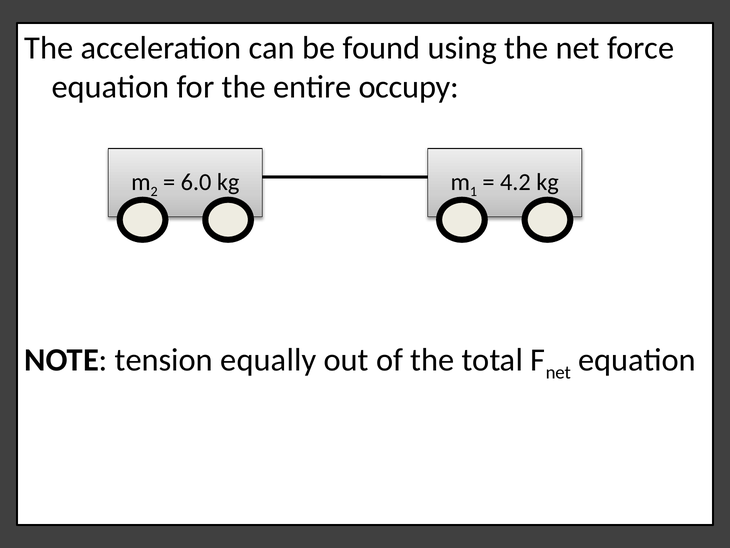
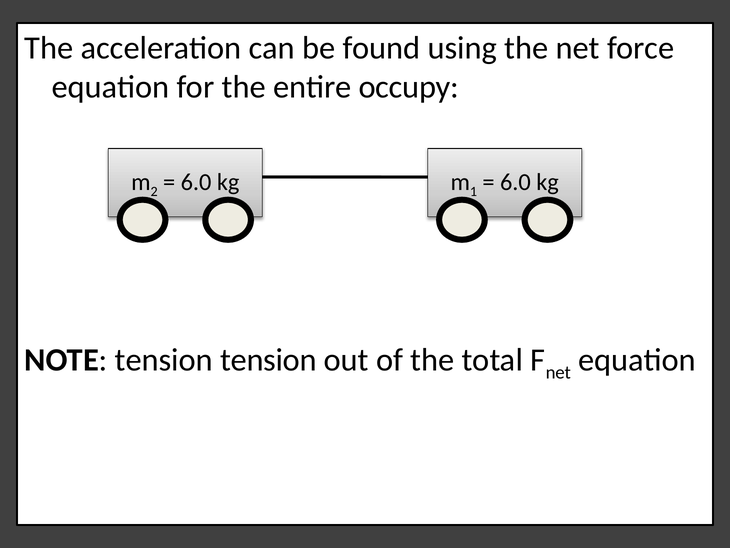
4.2: 4.2 -> 6.0 (515, 182)
tension equally: equally -> tension (269, 360)
